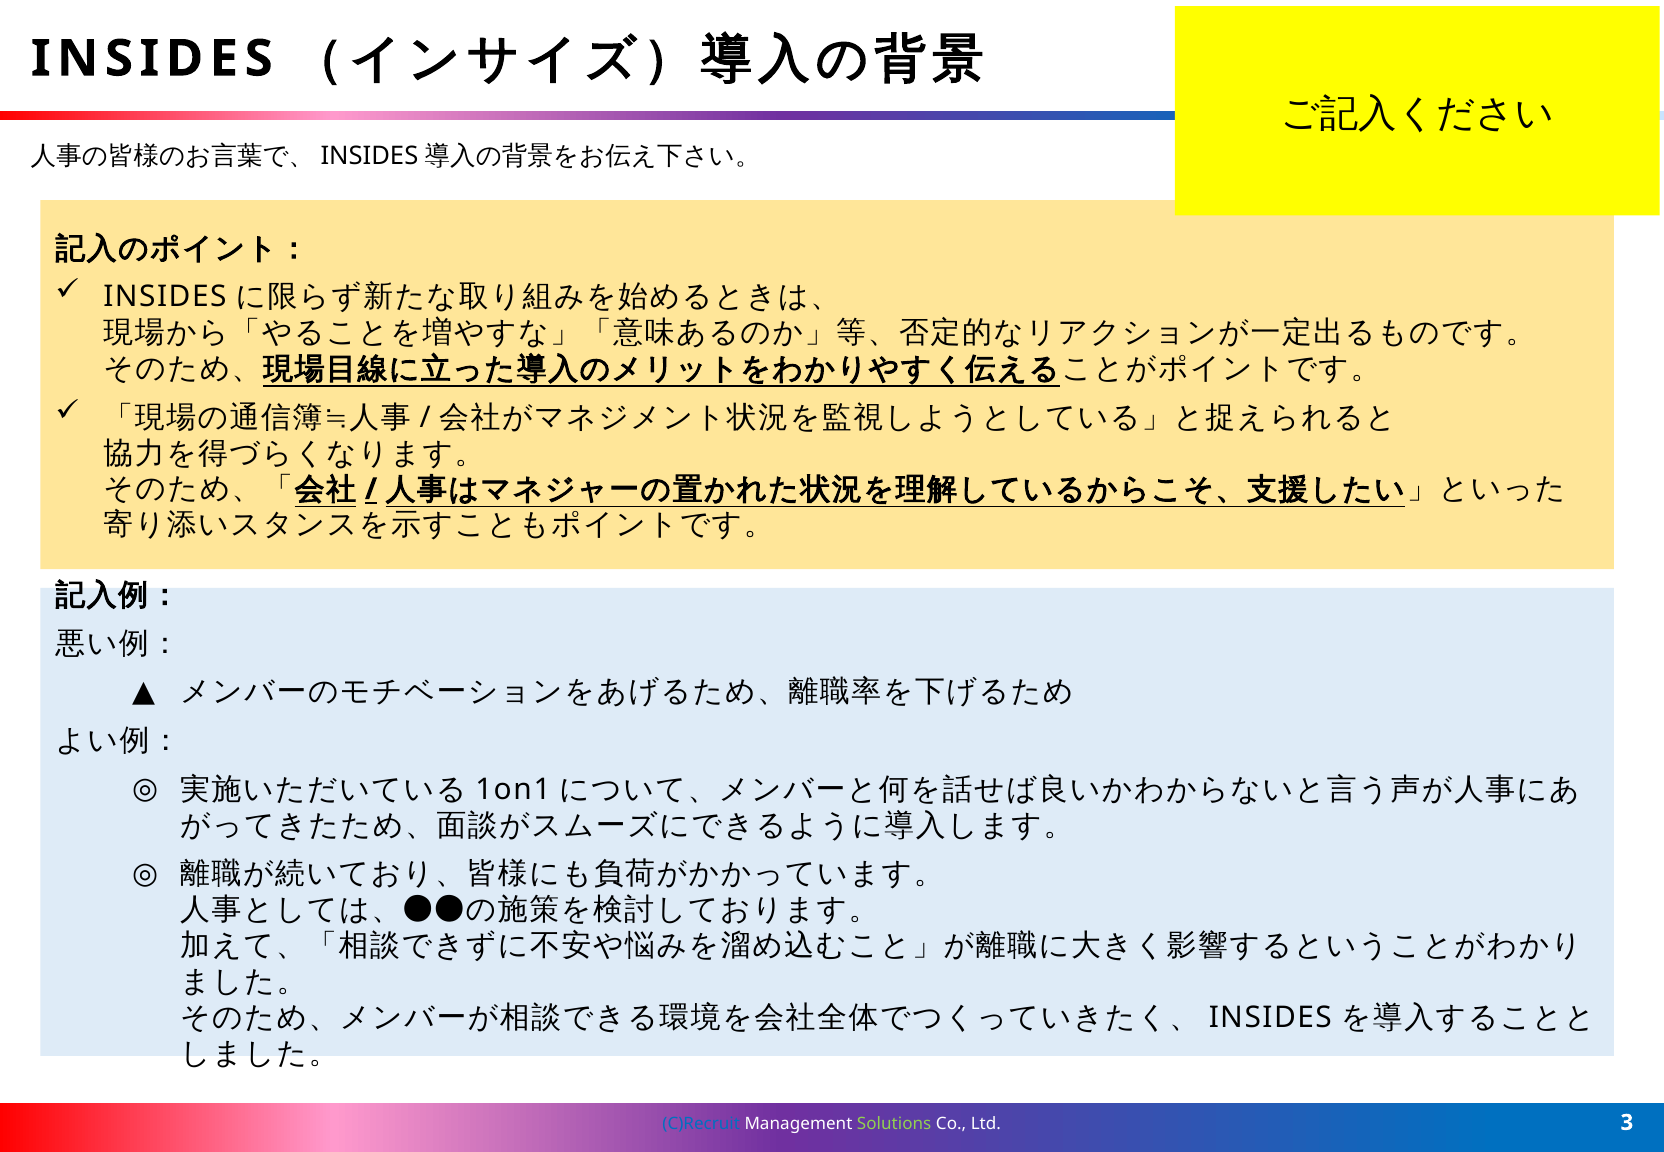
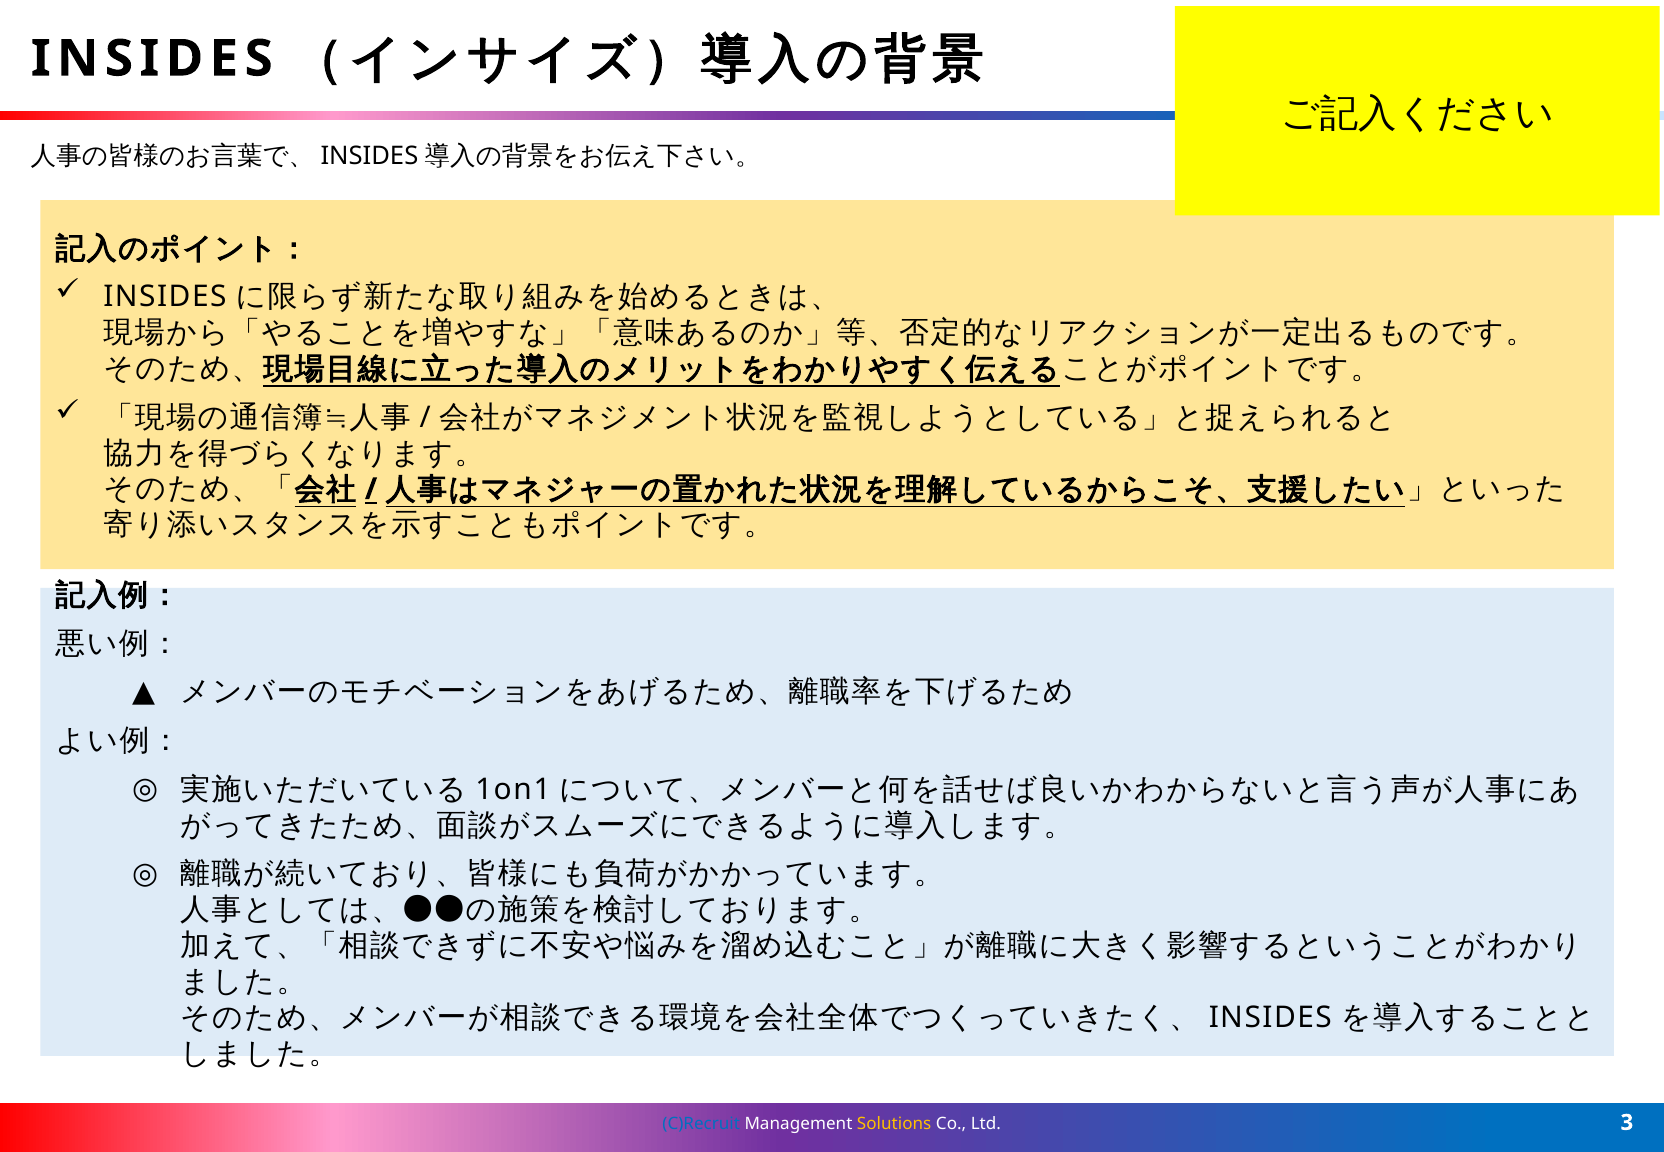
Solutions colour: light green -> yellow (894, 1124)
